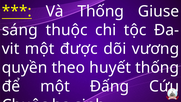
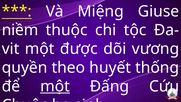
Và Thống: Thống -> Miệng (101, 11)
sáng: sáng -> niềm (20, 30)
một underline: none -> present (55, 86)
